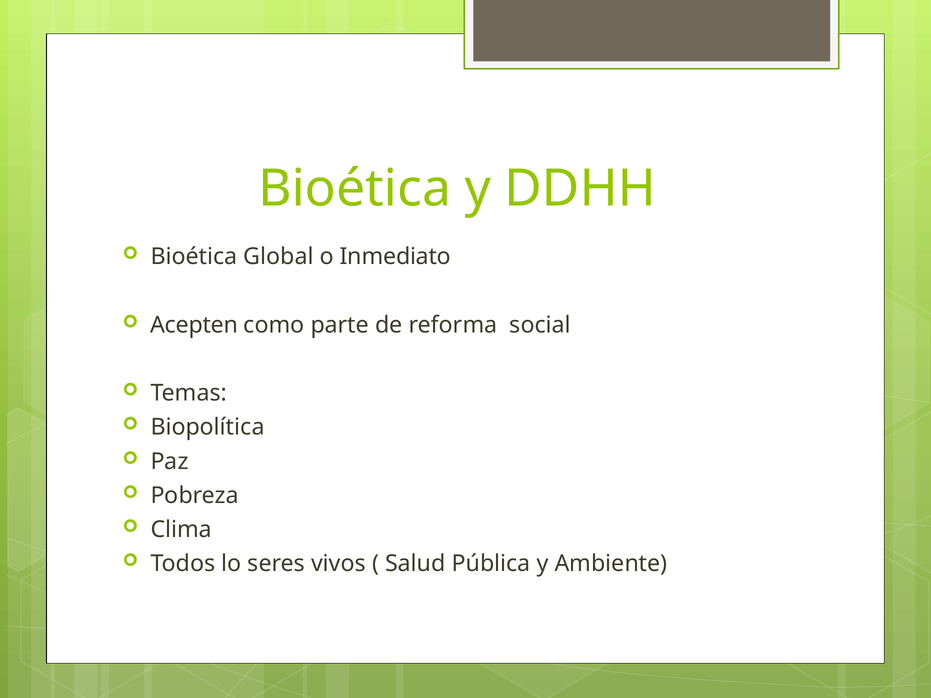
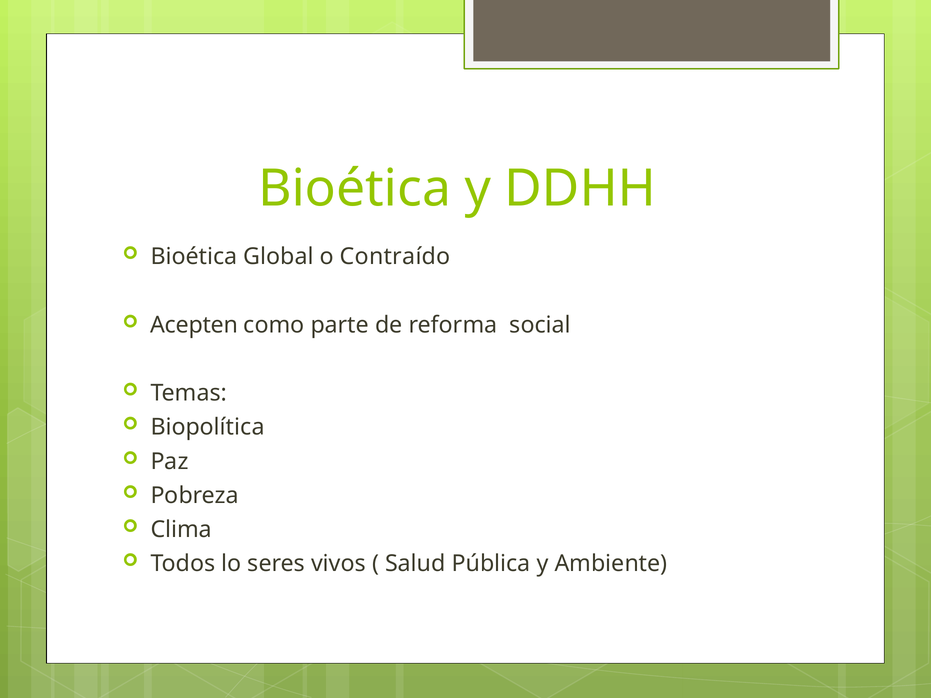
Inmediato: Inmediato -> Contraído (395, 257)
